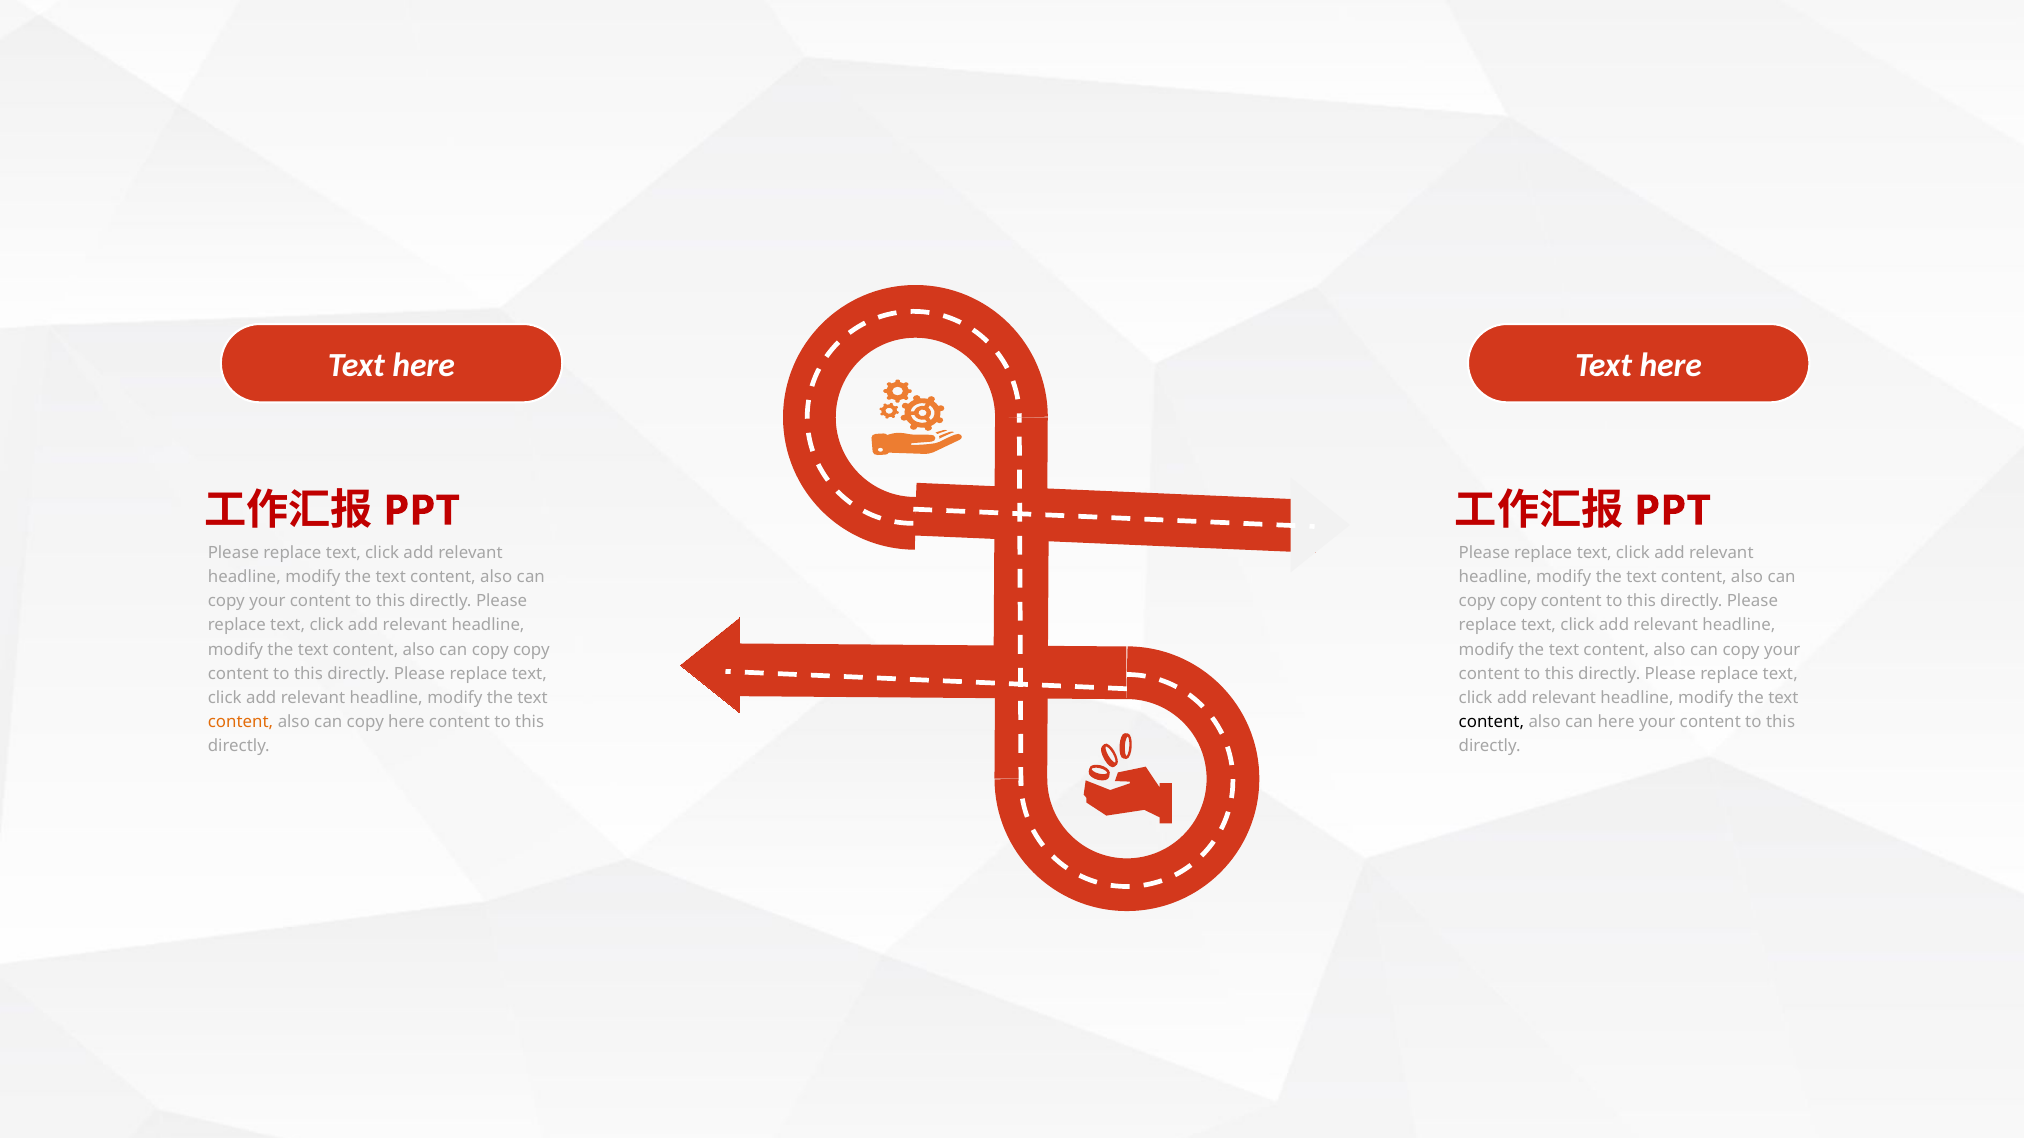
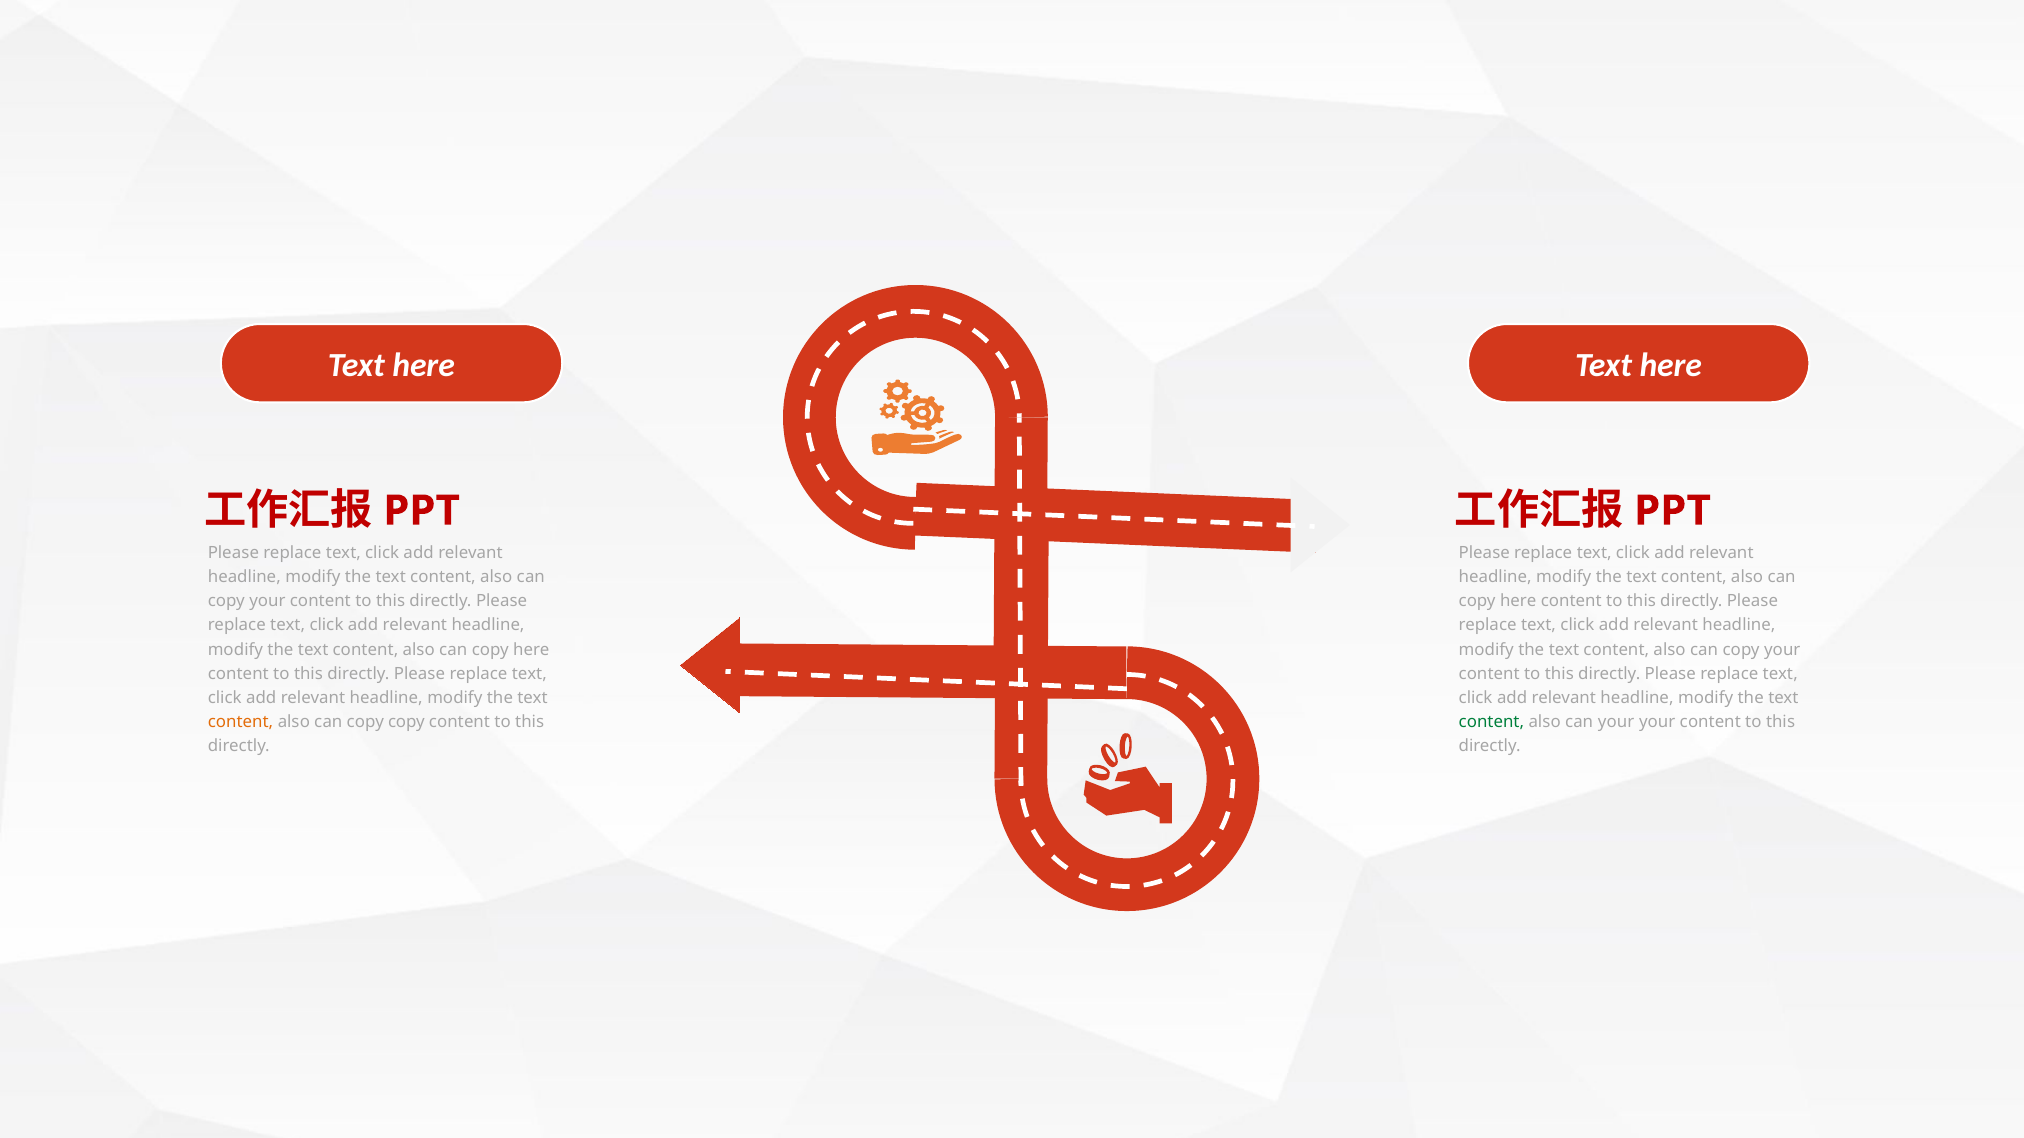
copy: copy -> here (1518, 601)
copy: copy -> here (531, 650)
copy here: here -> copy (406, 722)
content colour: black -> green (1491, 722)
can here: here -> your (1616, 722)
